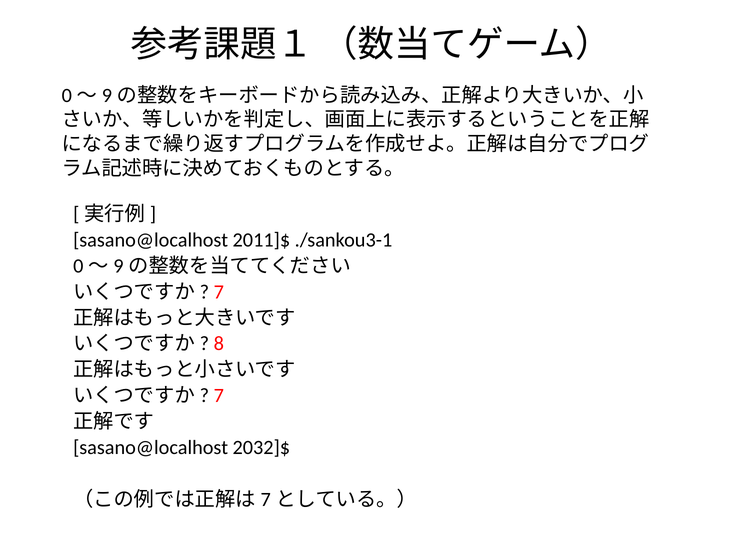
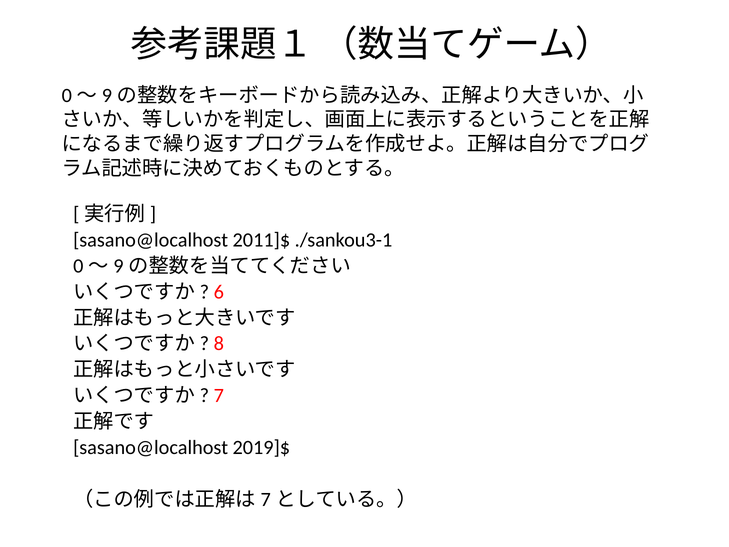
7: 7 -> 6 (219, 292)
2032]$: 2032]$ -> 2019]$ (261, 447)
